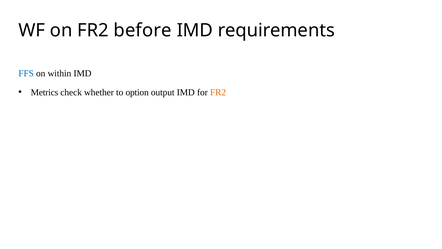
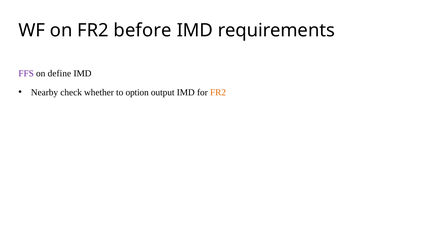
FFS colour: blue -> purple (26, 73)
within: within -> define (59, 73)
Metrics: Metrics -> Nearby (44, 92)
